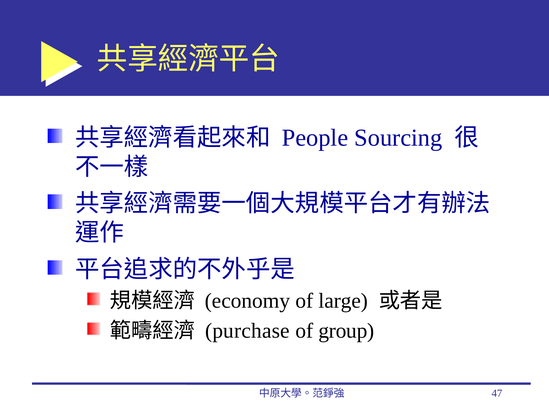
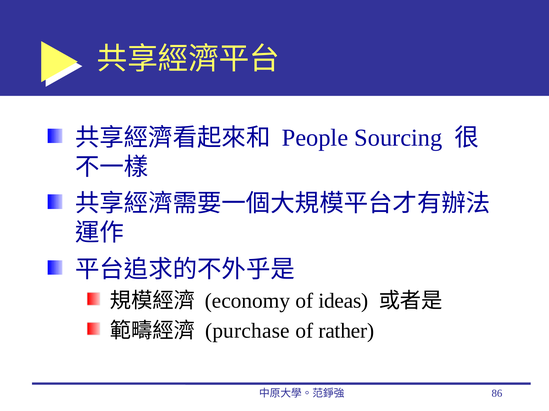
large: large -> ideas (343, 301)
group: group -> rather (346, 331)
47: 47 -> 86 (497, 394)
